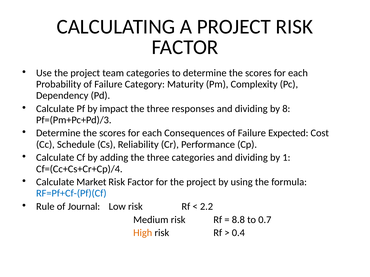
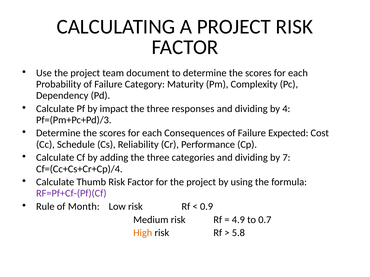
team categories: categories -> document (148, 73)
8: 8 -> 4 (286, 109)
1: 1 -> 7 (286, 158)
Market: Market -> Thumb (91, 182)
RF=Pf+Cf-(Pf)(Cf colour: blue -> purple (71, 194)
Journal: Journal -> Month (84, 207)
2.2: 2.2 -> 0.9 (207, 207)
8.8: 8.8 -> 4.9 (238, 220)
0.4: 0.4 -> 5.8 (238, 233)
